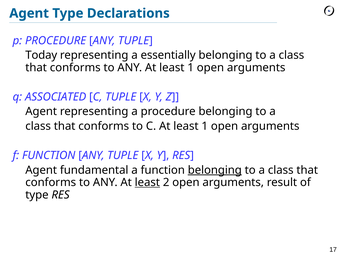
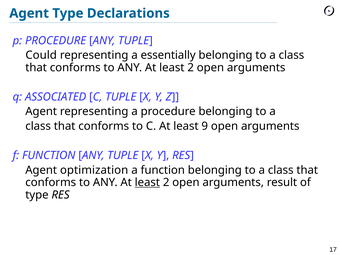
Today: Today -> Could (41, 55)
1: 1 -> 2 (191, 68)
C At least 1: 1 -> 9 (205, 126)
fundamental: fundamental -> optimization (94, 170)
belonging underline: present -> none (215, 170)
